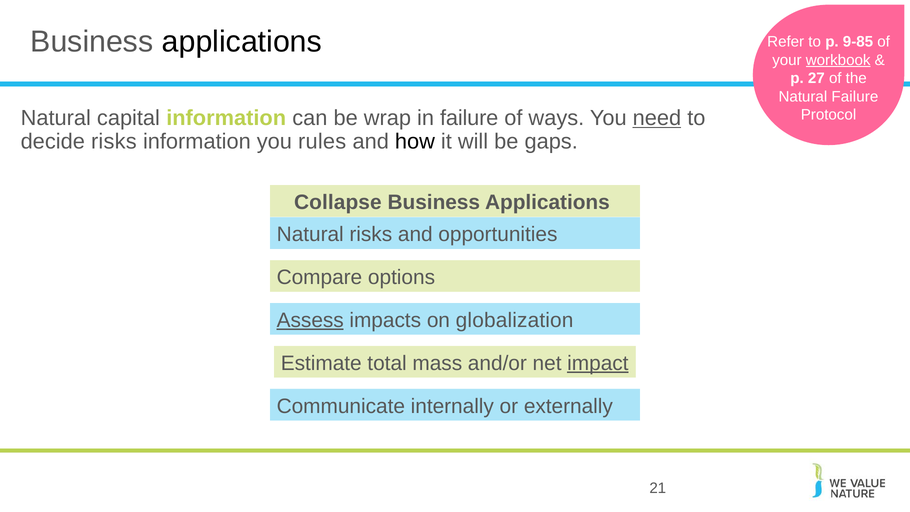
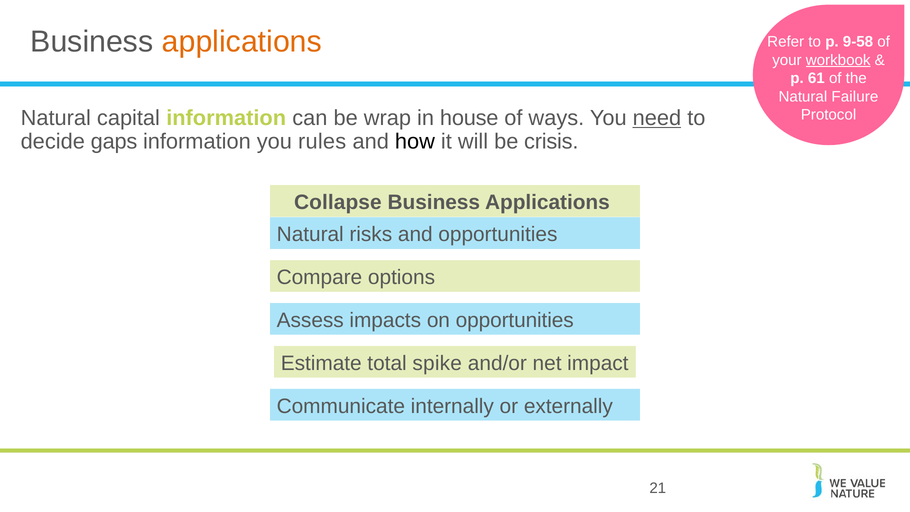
applications colour: black -> orange (242, 42)
9-85: 9-85 -> 9-58 (858, 42)
27: 27 -> 61 (816, 78)
in failure: failure -> house (469, 118)
decide risks: risks -> gaps (114, 142)
gaps: gaps -> crisis (551, 142)
Assess underline: present -> none (310, 320)
on globalization: globalization -> opportunities (515, 320)
mass: mass -> spike (437, 363)
impact underline: present -> none (598, 363)
